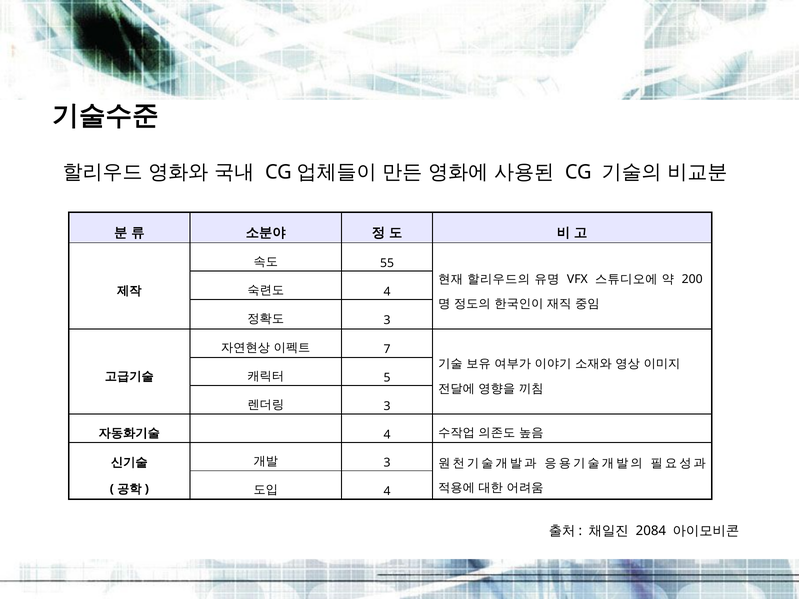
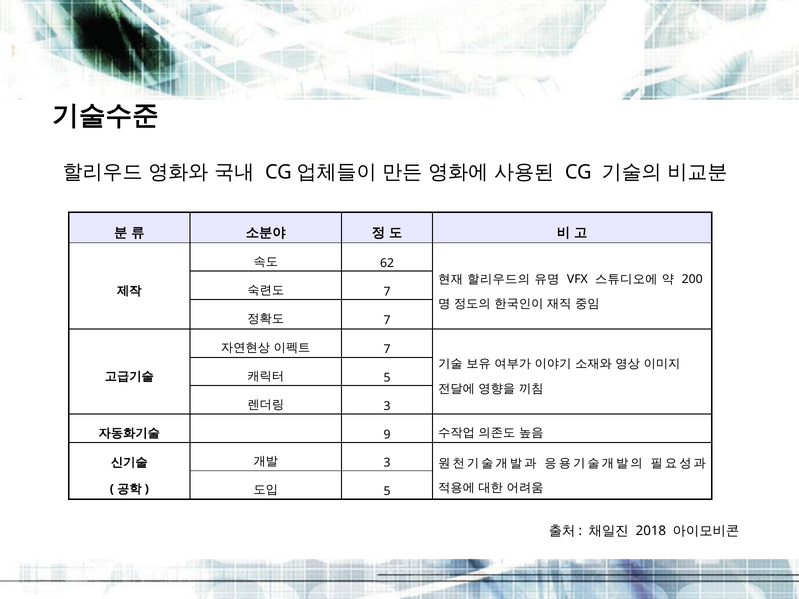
55: 55 -> 62 (387, 263)
4: 4 -> 7 (387, 292)
3: 3 -> 7 (387, 320)
4: 4 -> 9 (387, 435)
4: 4 -> 5 (387, 491)
2084: 2084 -> 2018 (651, 531)
